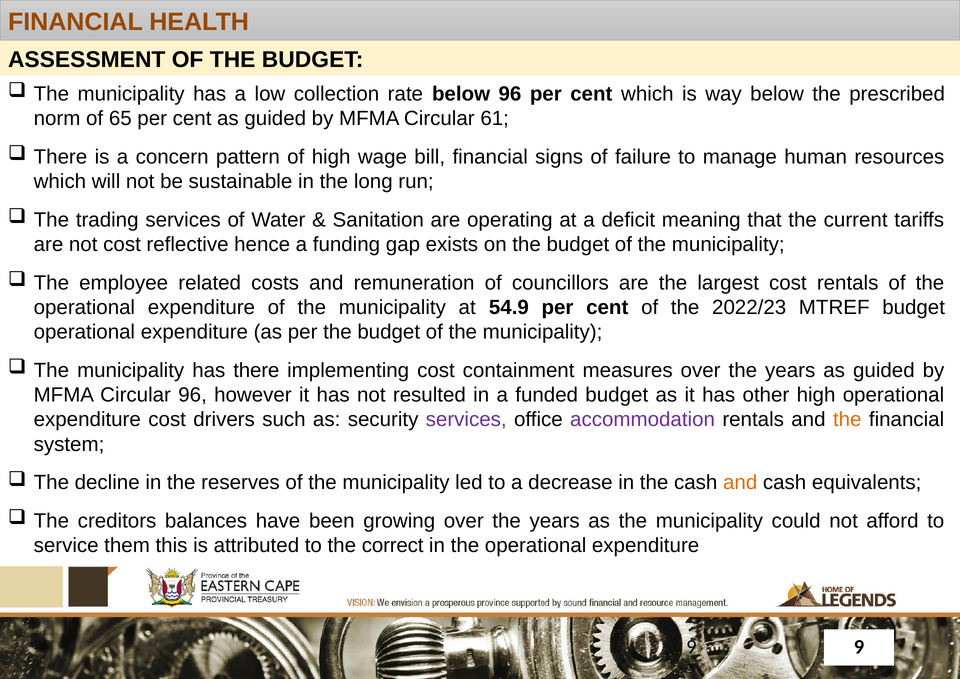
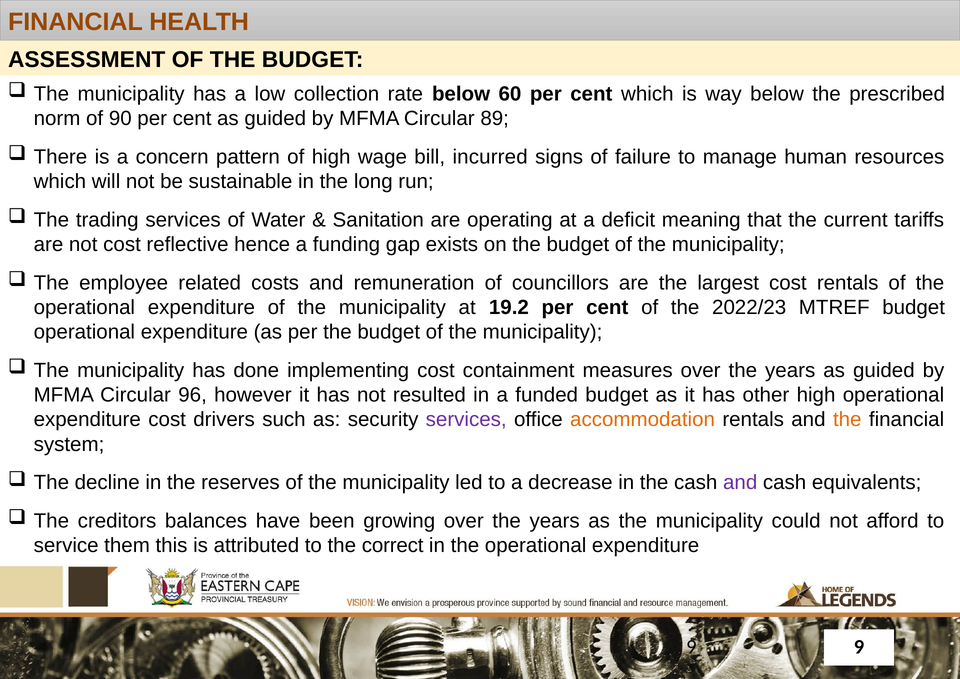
below 96: 96 -> 60 (510, 94)
65: 65 -> 90 (120, 118)
61: 61 -> 89 (495, 118)
bill financial: financial -> incurred (490, 157)
54.9: 54.9 -> 19.2 (509, 307)
has there: there -> done (256, 370)
accommodation colour: purple -> orange (643, 420)
and colour: orange -> purple (740, 483)
